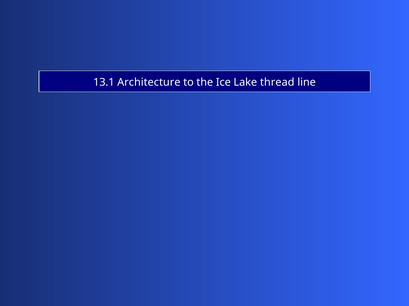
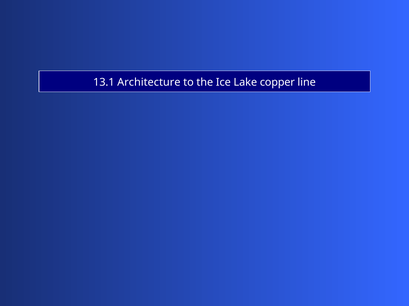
thread: thread -> copper (277, 82)
